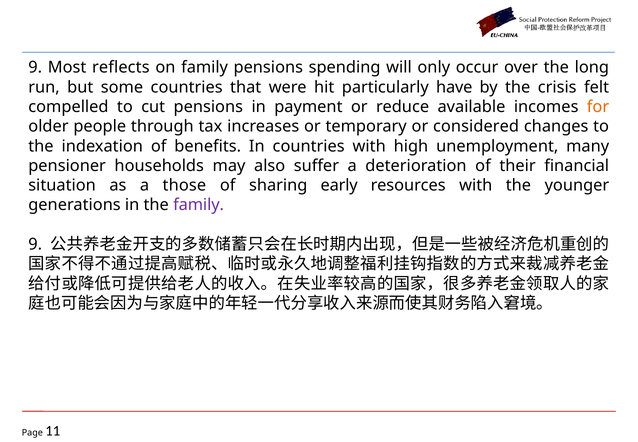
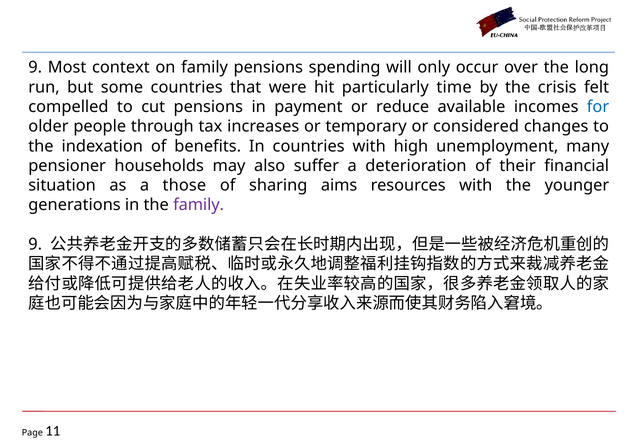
reflects: reflects -> context (121, 67)
have: have -> time (454, 87)
for colour: orange -> blue (598, 107)
early: early -> aims (339, 185)
